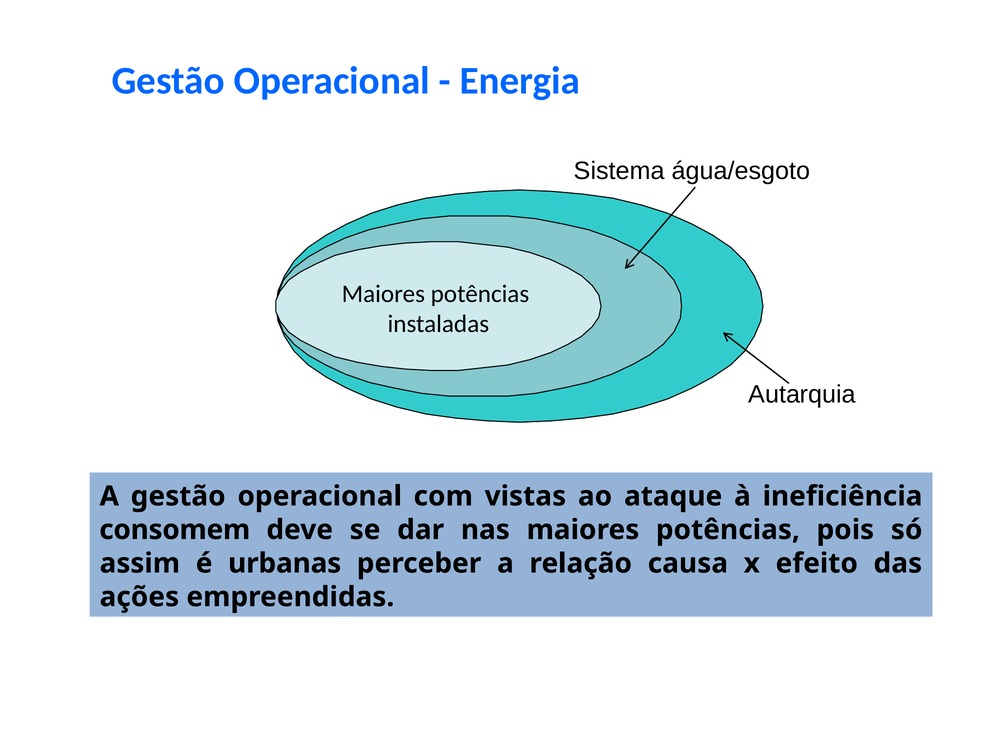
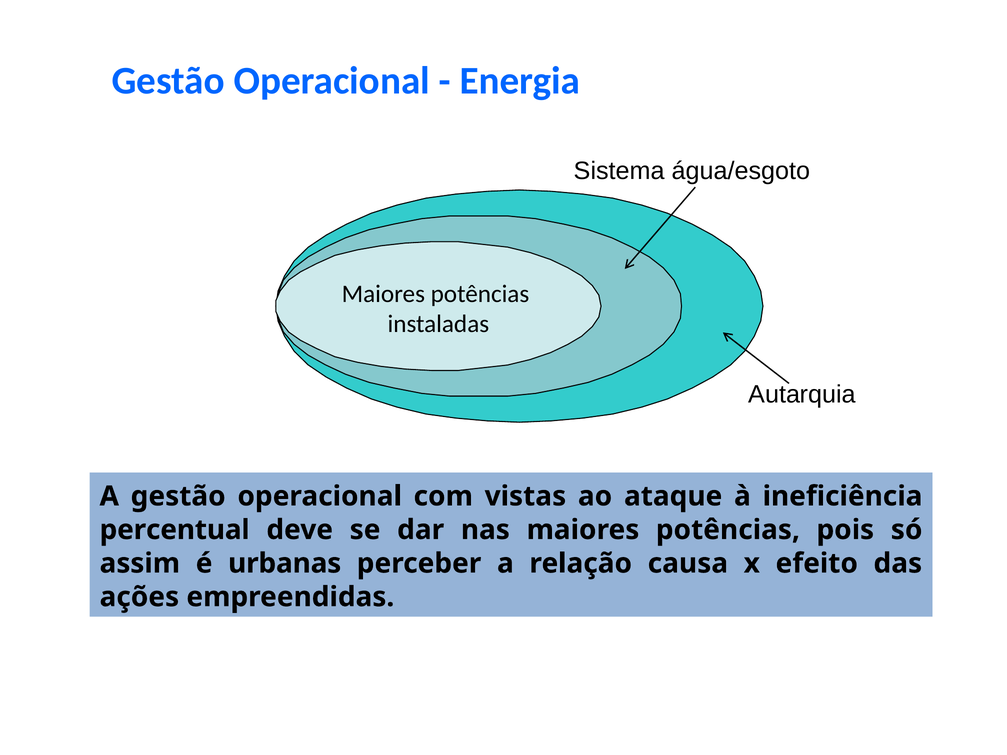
consomem: consomem -> percentual (175, 530)
